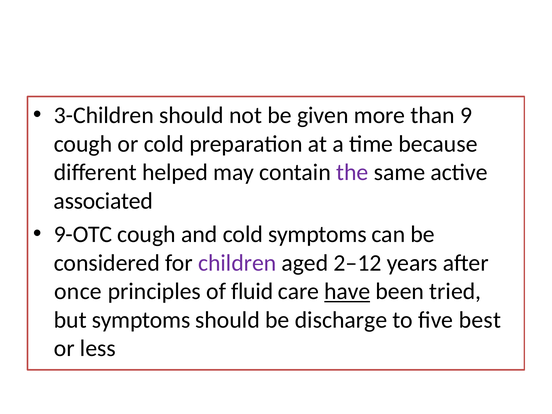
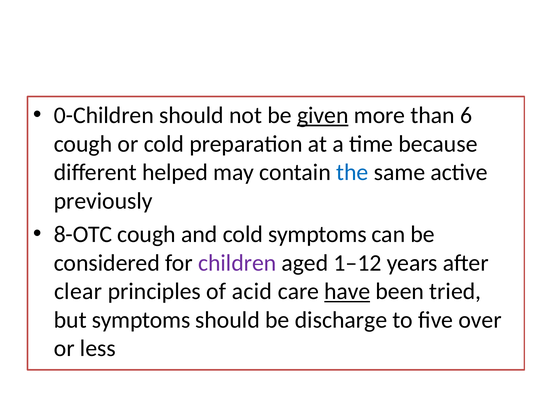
3-Children: 3-Children -> 0-Children (104, 115)
given underline: none -> present (323, 115)
9: 9 -> 6 (466, 115)
the colour: purple -> blue (352, 172)
associated: associated -> previously (103, 201)
9-OTC: 9-OTC -> 8-OTC (83, 234)
2–12: 2–12 -> 1–12 (358, 263)
once: once -> clear (78, 291)
fluid: fluid -> acid (252, 291)
best: best -> over (480, 320)
